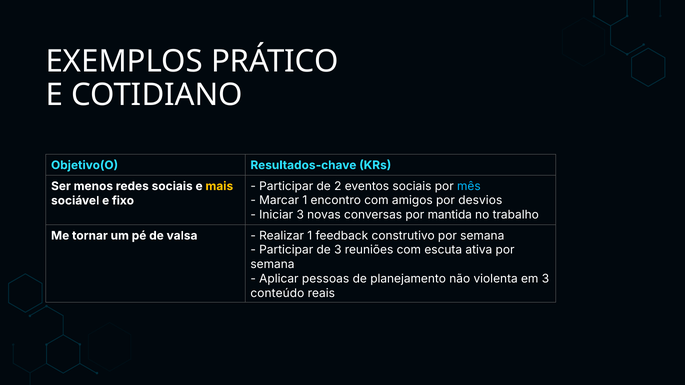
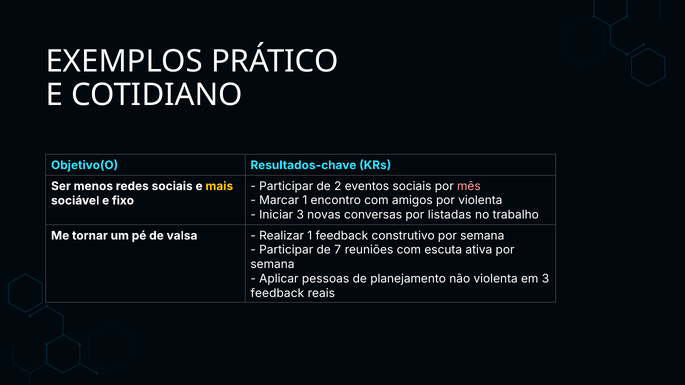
mês colour: light blue -> pink (469, 186)
por desvios: desvios -> violenta (480, 201)
mantida: mantida -> listadas (450, 215)
de 3: 3 -> 7 (338, 250)
conteúdo: conteúdo -> feedback (277, 293)
